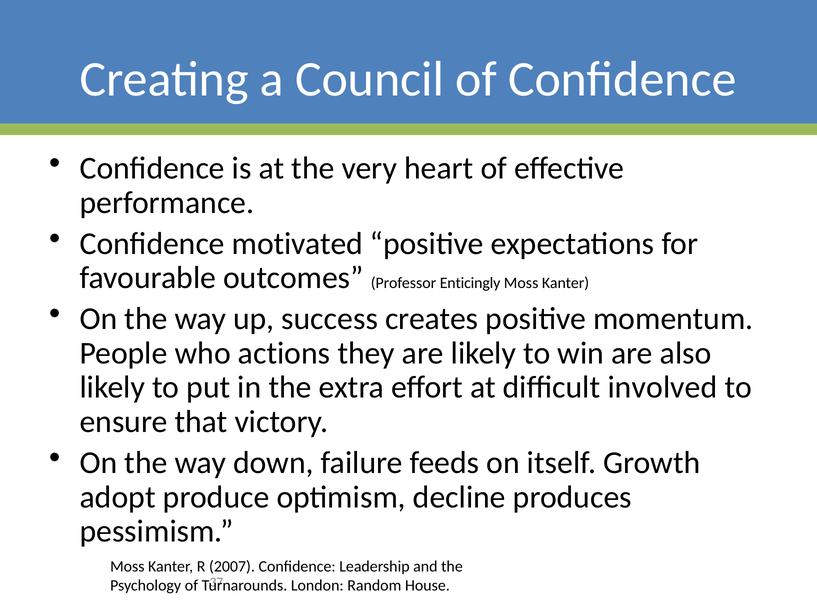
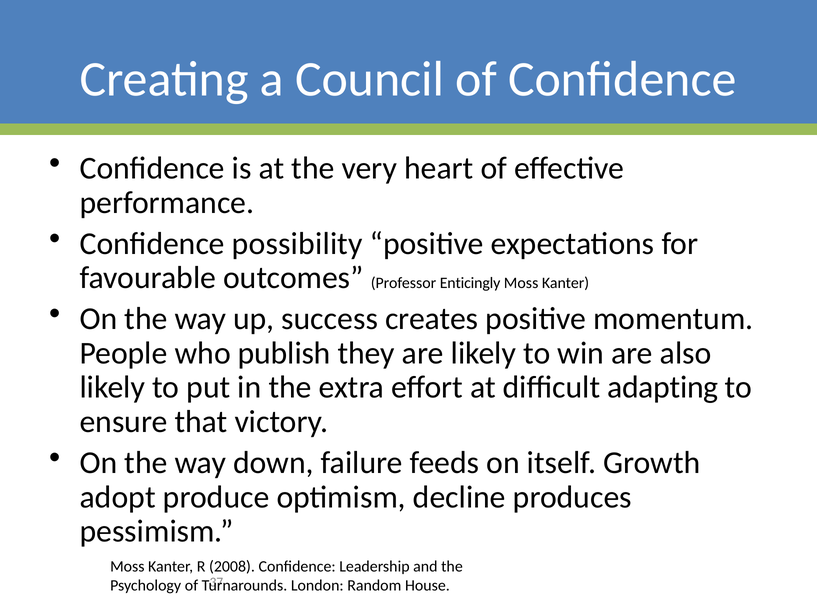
motivated: motivated -> possibility (297, 244)
actions: actions -> publish (284, 353)
involved: involved -> adapting (663, 387)
2007: 2007 -> 2008 (232, 566)
